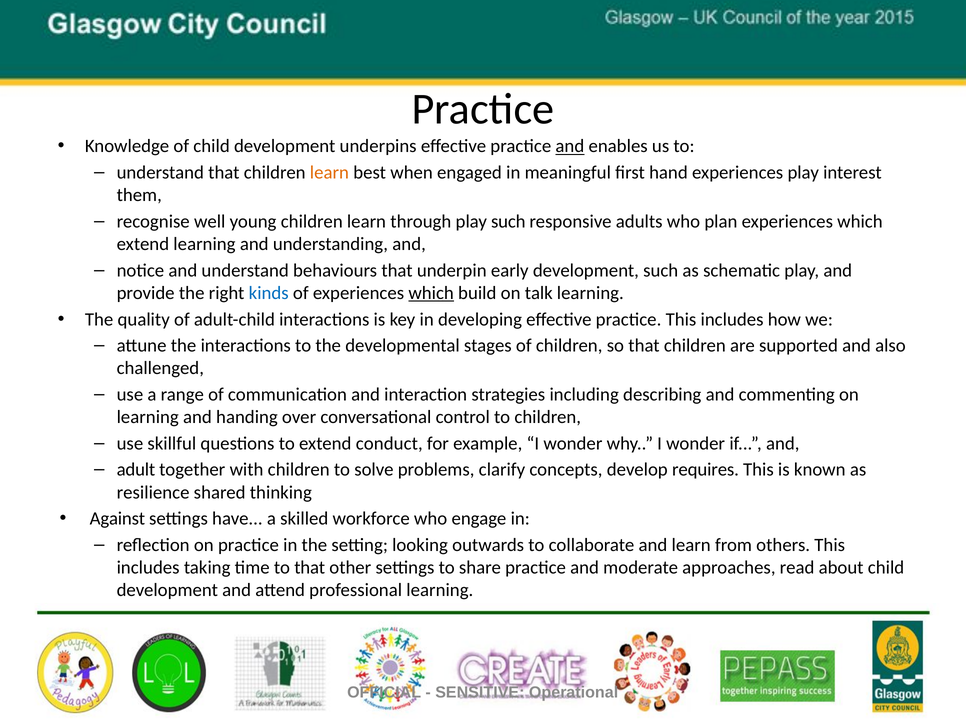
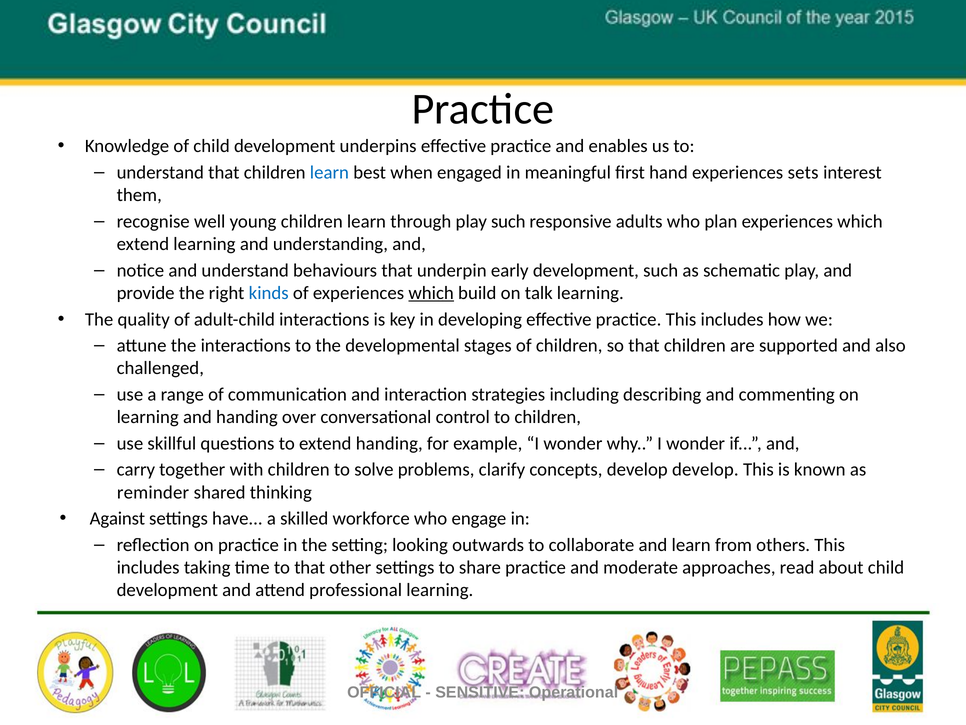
and underline: present -> none (570, 146)
learn colour: orange -> blue (329, 172)
experiences play: play -> sets (803, 172)
extend conduct: conduct -> handing (389, 443)
adult: adult -> carry (136, 469)
develop requires: requires -> develop (705, 469)
resilience: resilience -> reminder (153, 492)
